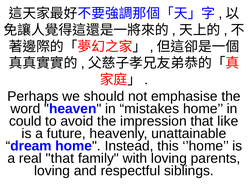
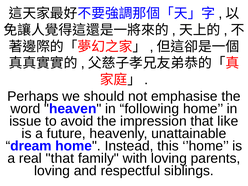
mistakes: mistakes -> following (149, 109)
could: could -> issue (25, 121)
